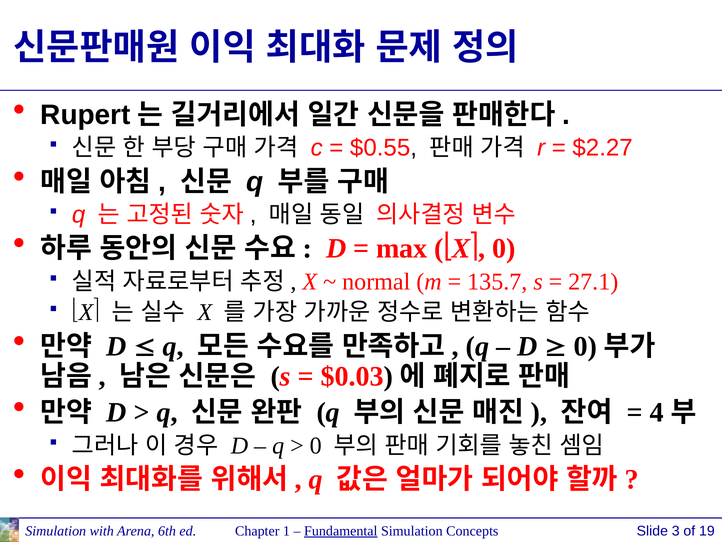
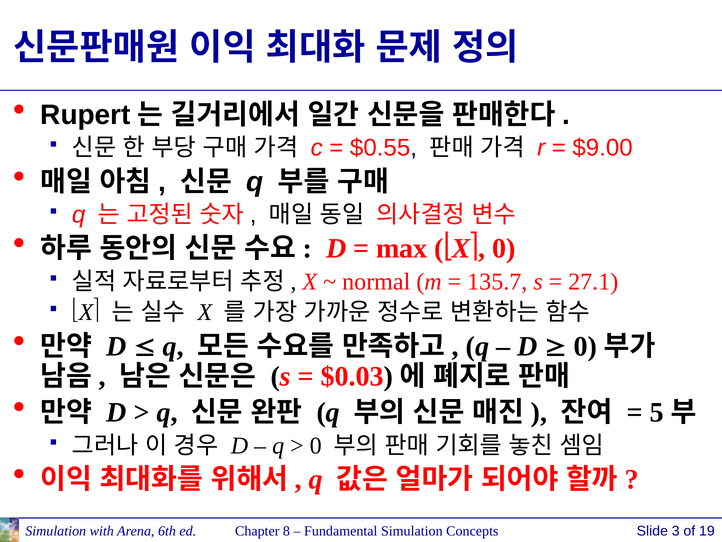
$2.27: $2.27 -> $9.00 (603, 148)
4: 4 -> 5 (657, 412)
1: 1 -> 8 (286, 530)
Fundamental underline: present -> none (341, 530)
